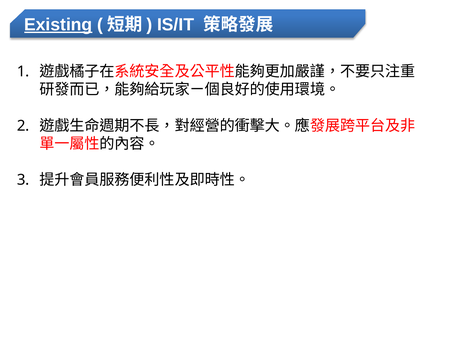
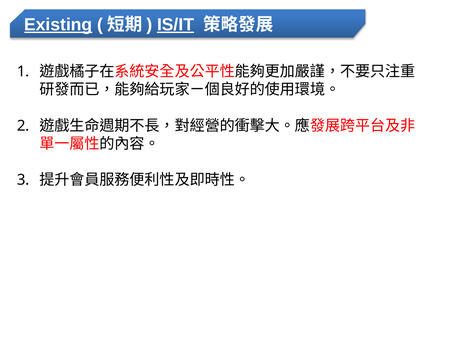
IS/IT underline: none -> present (176, 25)
